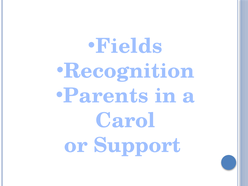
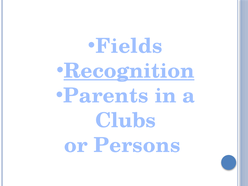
Recognition underline: none -> present (129, 71)
Carol: Carol -> Clubs (126, 120)
Support: Support -> Persons (137, 145)
